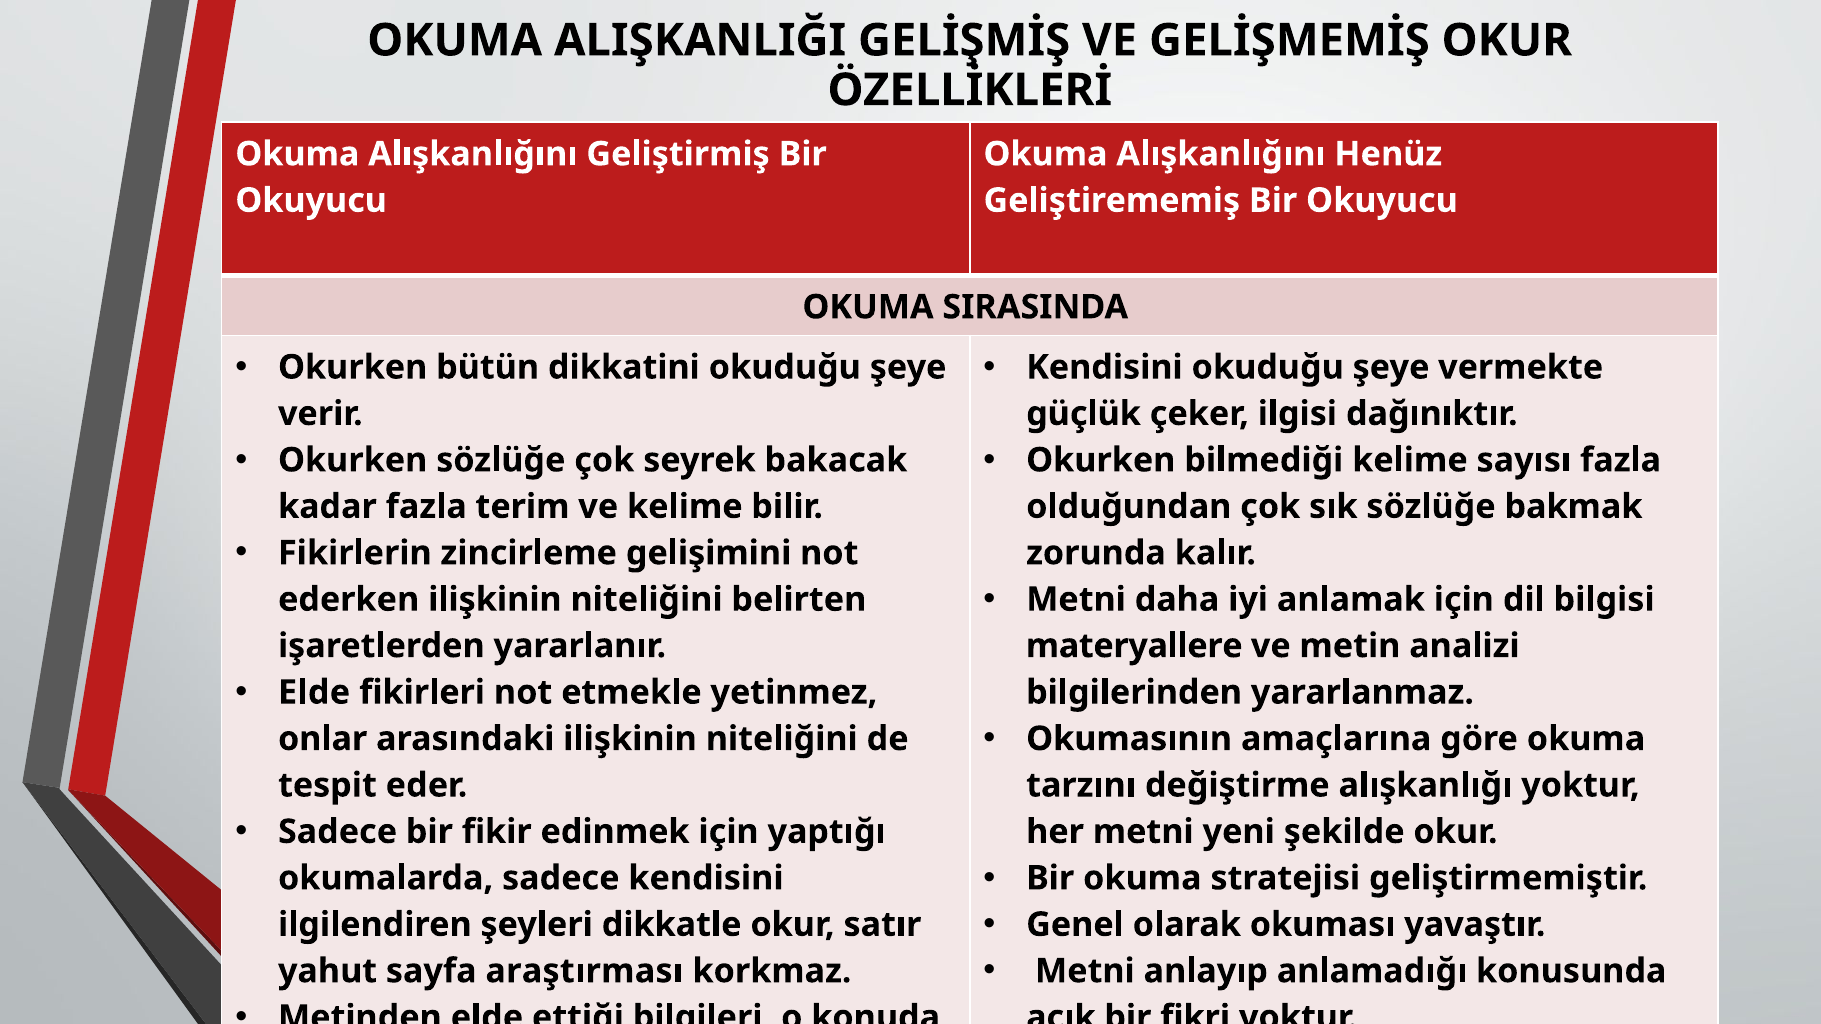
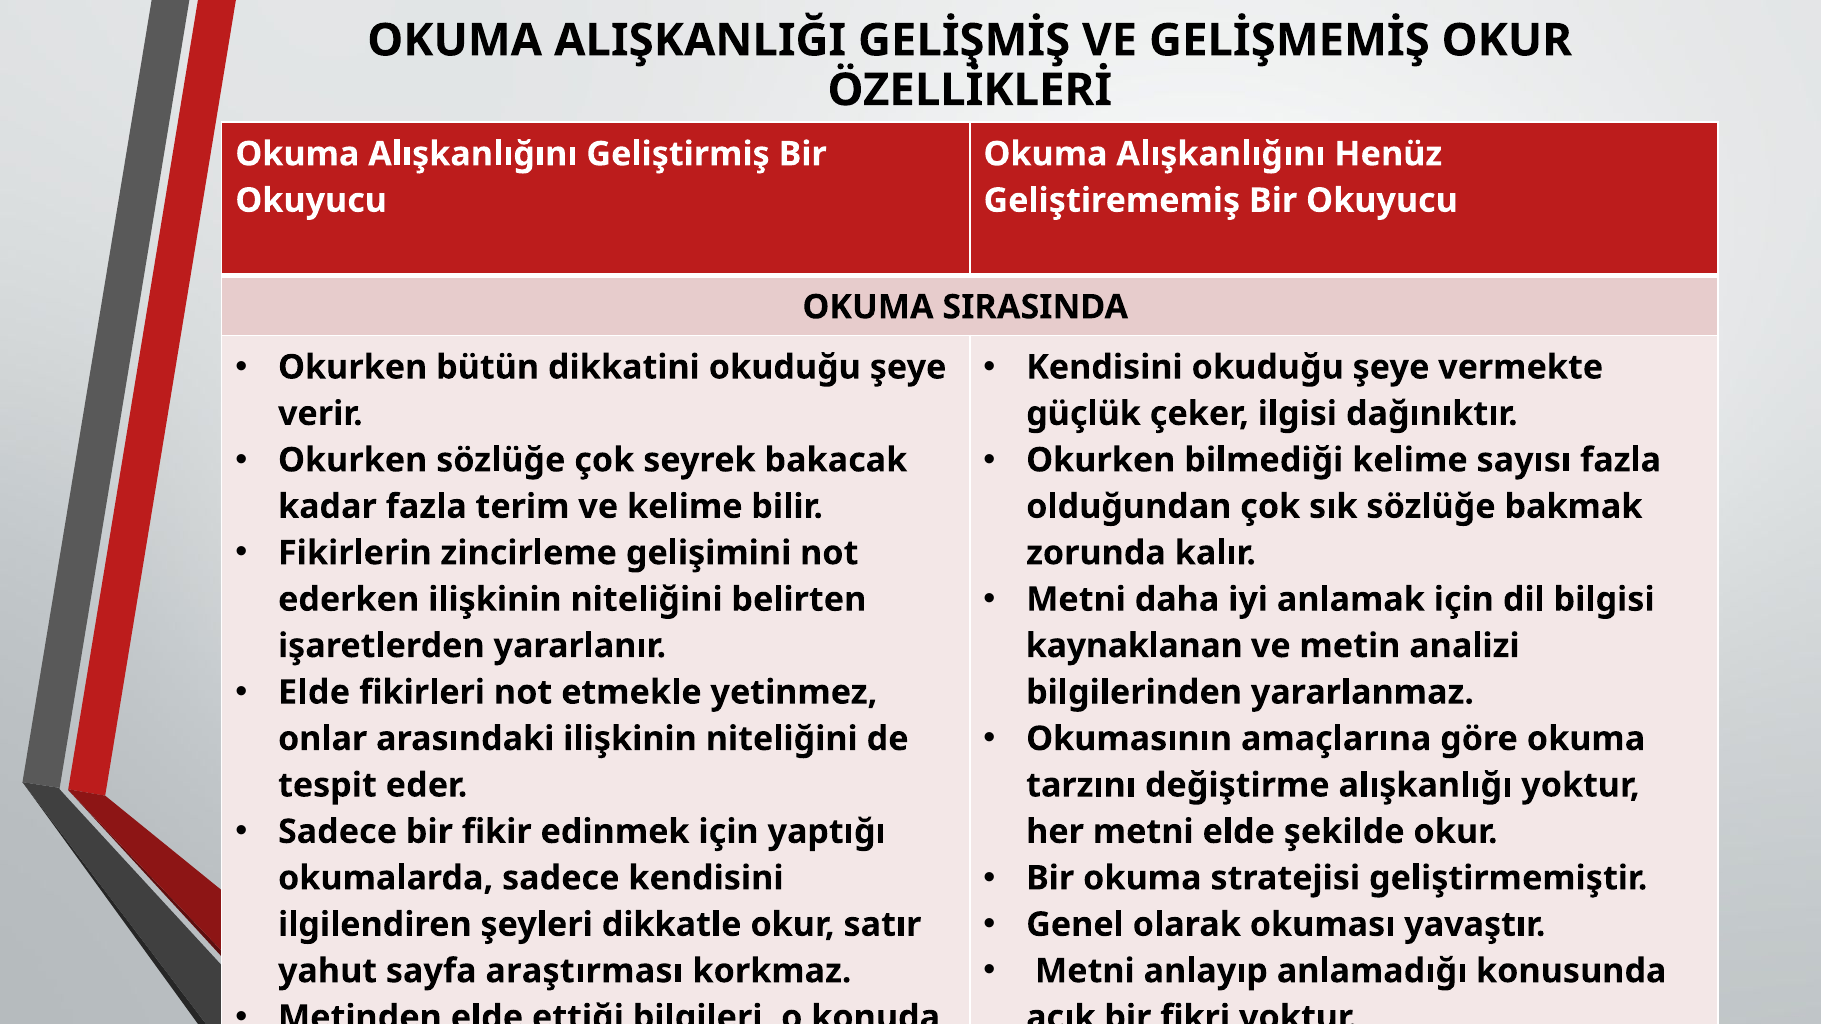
materyallere: materyallere -> kaynaklanan (1134, 646)
metni yeni: yeni -> elde (1239, 832)
